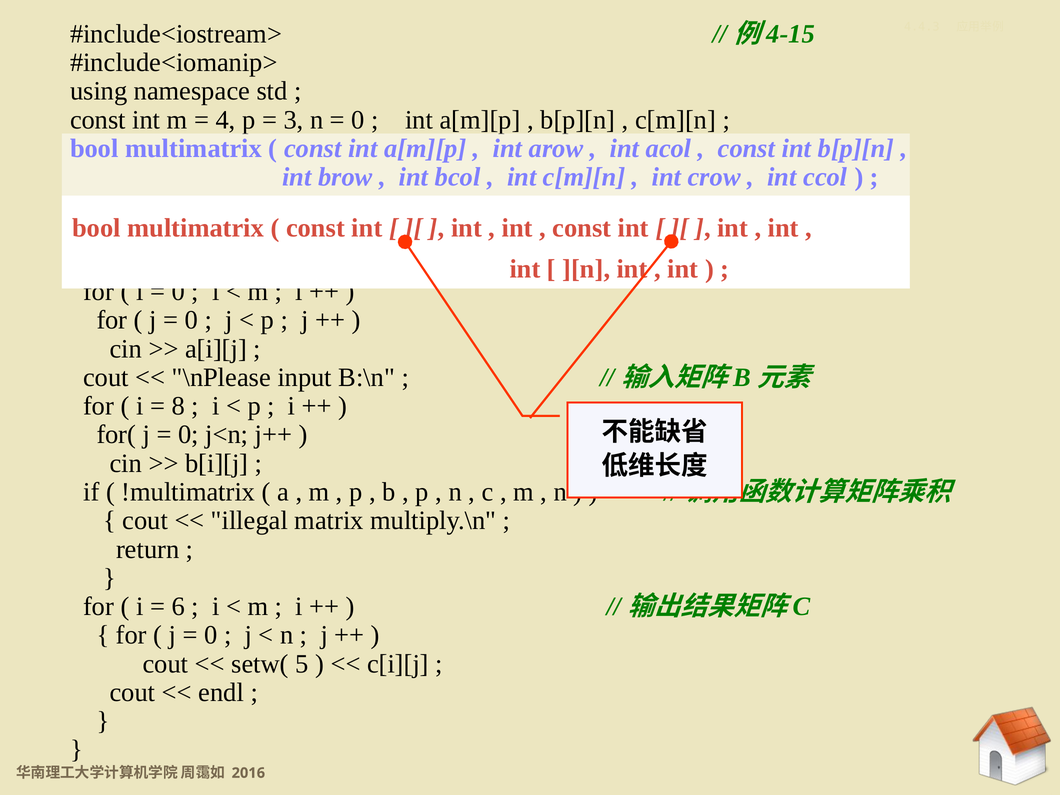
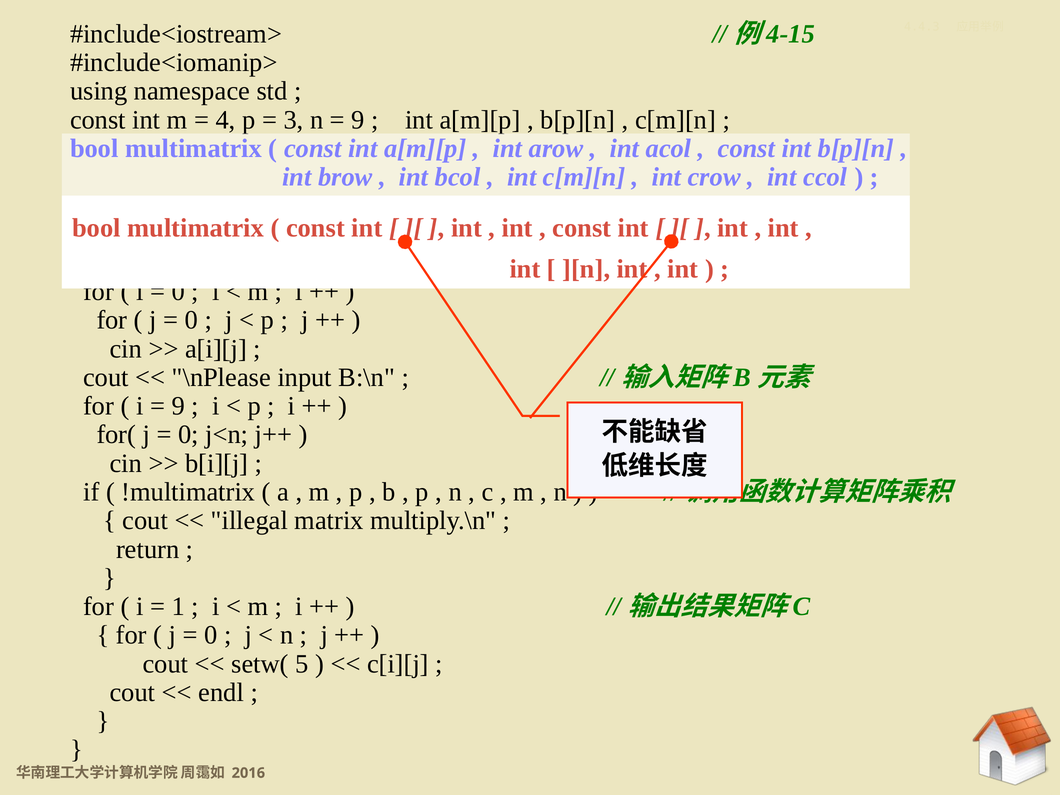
0: 0 -> 9 (358, 120)
8: 8 -> 9 (178, 406)
6: 6 -> 1 (178, 607)
